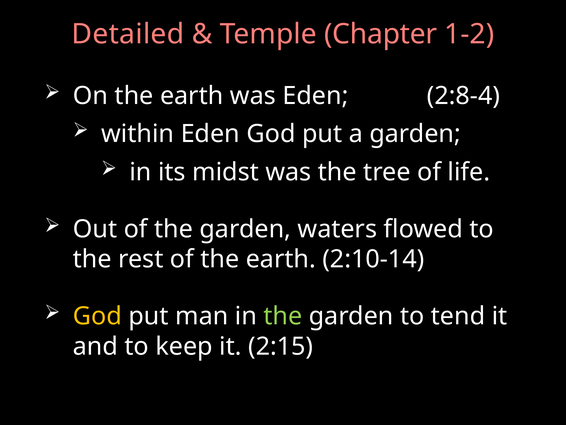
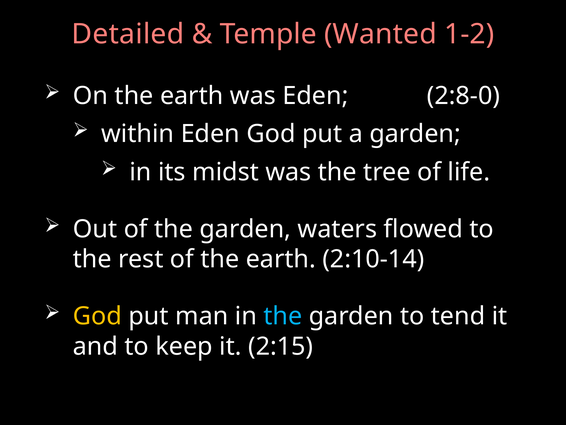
Chapter: Chapter -> Wanted (380, 34)
2:8-4: 2:8-4 -> 2:8-0 (463, 96)
the colour: light green -> light blue (283, 316)
